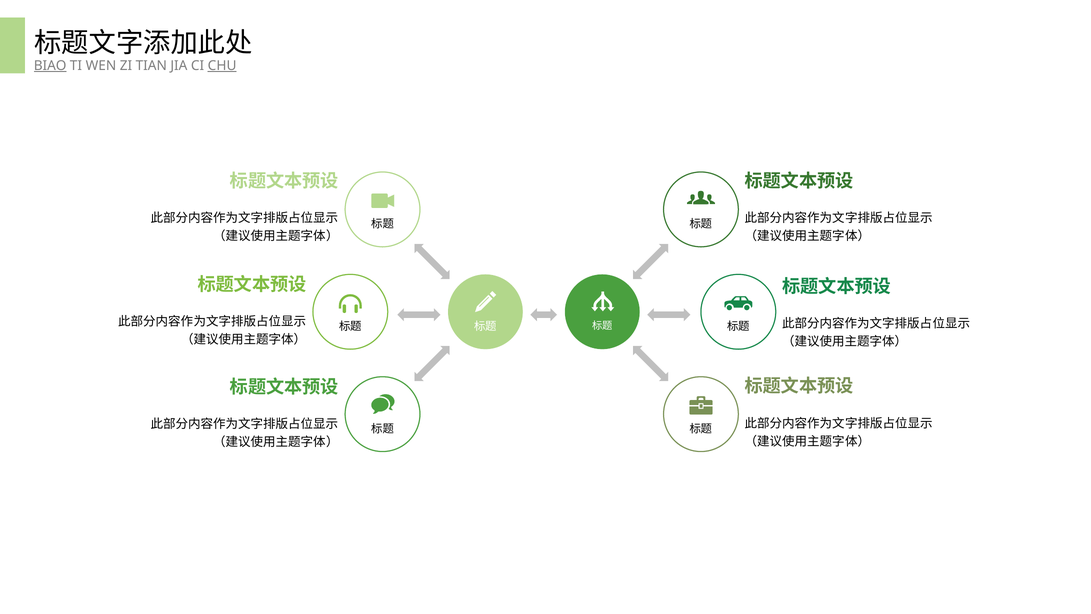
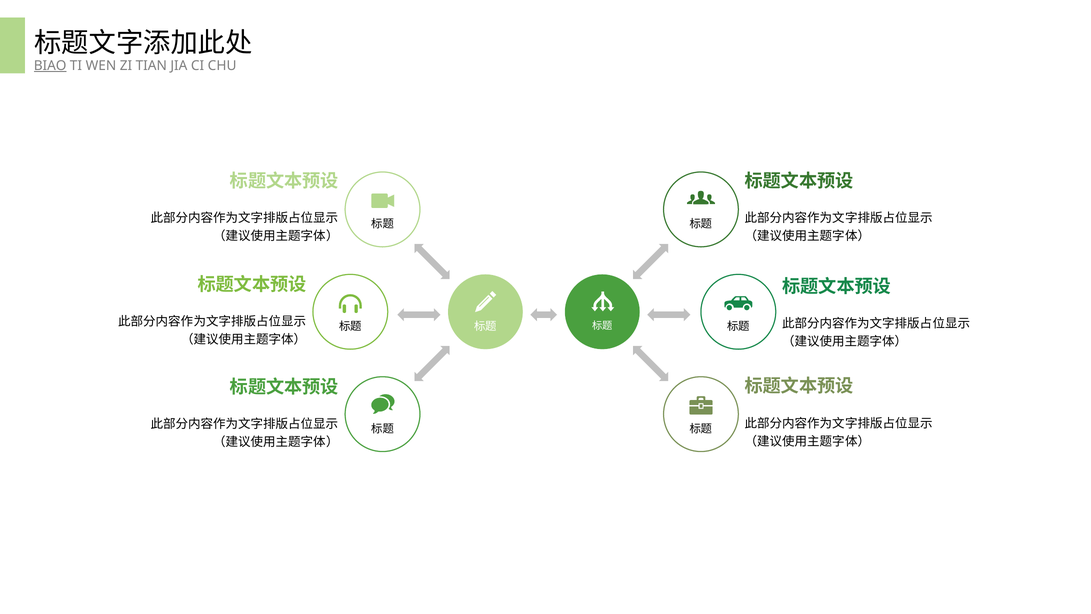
CHU underline: present -> none (222, 66)
